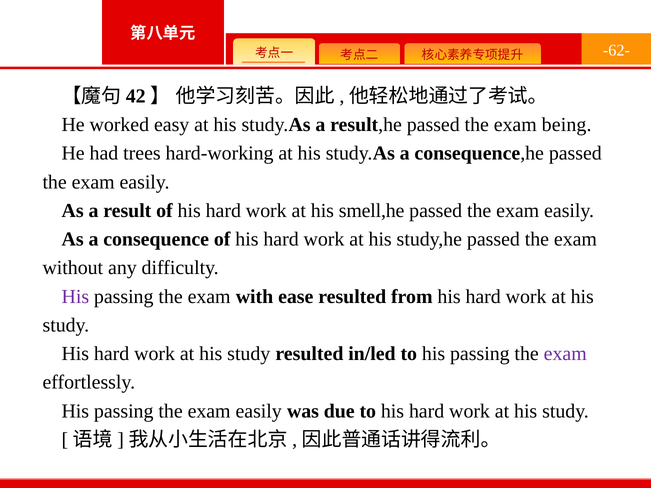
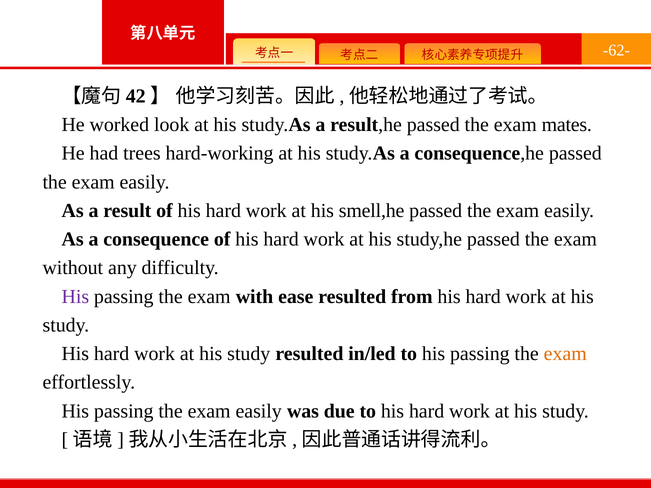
easy: easy -> look (172, 125)
being: being -> mates (567, 125)
exam colour: purple -> orange (565, 354)
